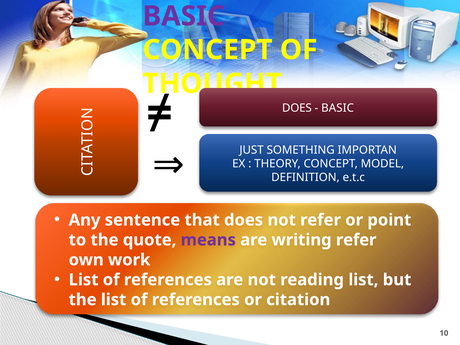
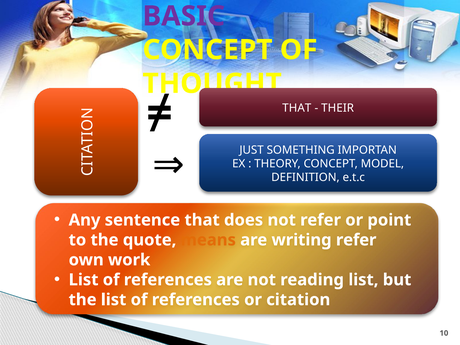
DOES: DOES -> THAT (297, 108)
BASIC: BASIC -> THEIR (338, 108)
means colour: purple -> orange (208, 240)
